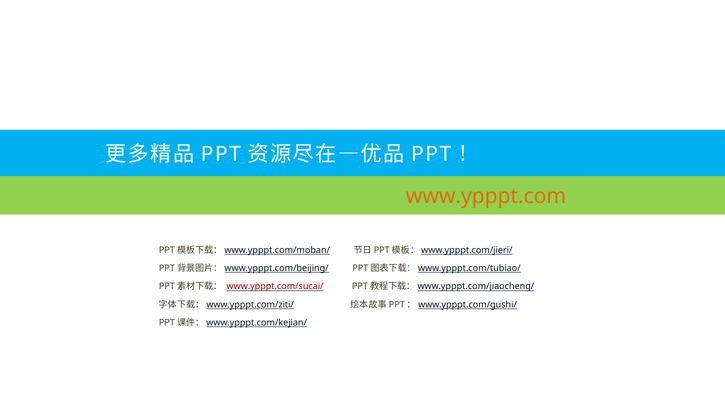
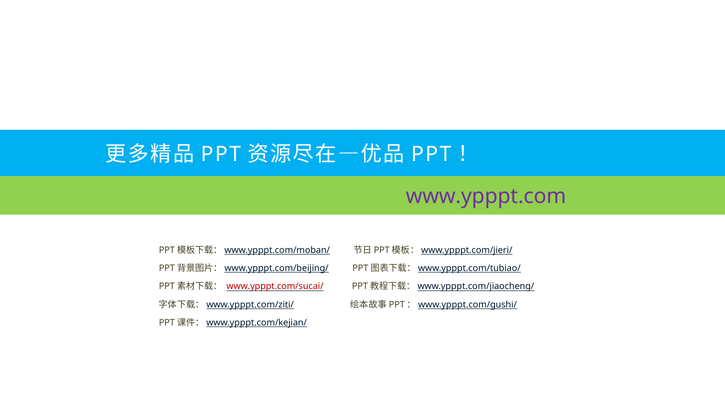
www.ypppt.com colour: orange -> purple (486, 196)
